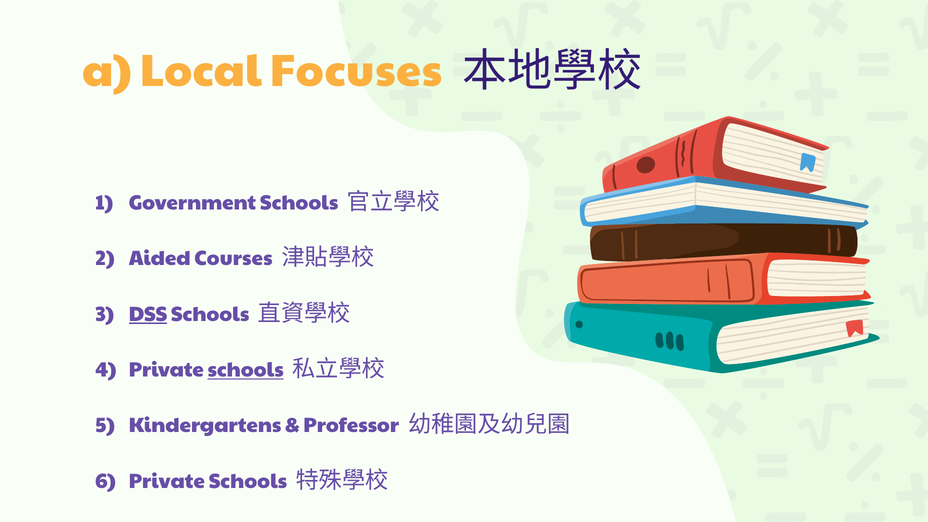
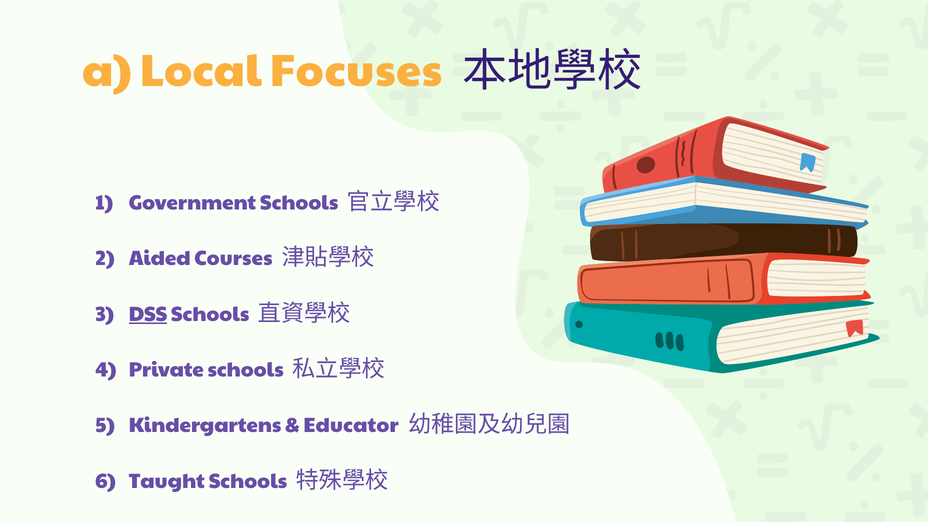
schools underline: present -> none (246, 370)
Professor: Professor -> Educator (351, 426)
Private: Private -> Taught (167, 481)
